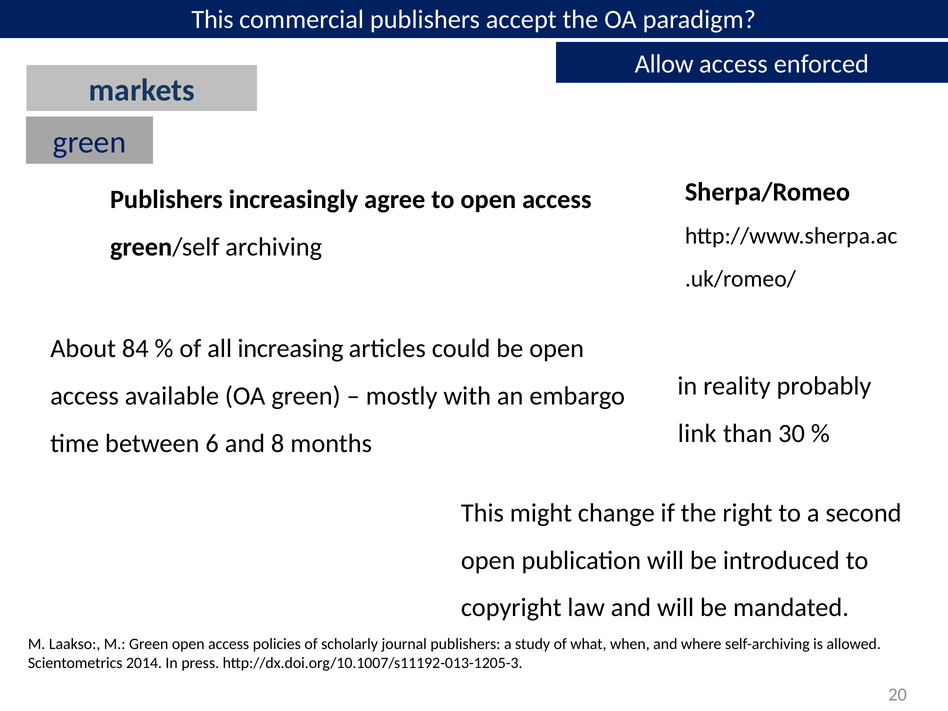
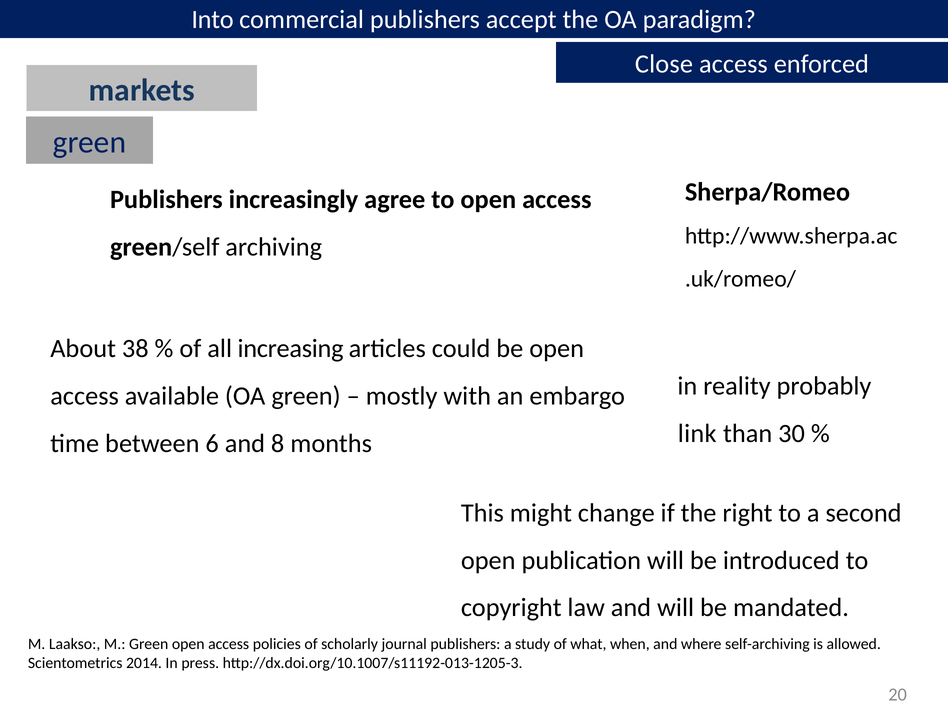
This: This -> Into (213, 19)
Allow: Allow -> Close (664, 64)
84: 84 -> 38 (135, 349)
